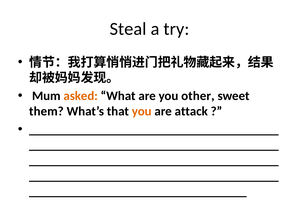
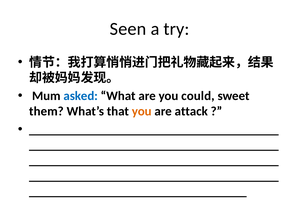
Steal: Steal -> Seen (128, 29)
asked colour: orange -> blue (81, 96)
other: other -> could (198, 96)
